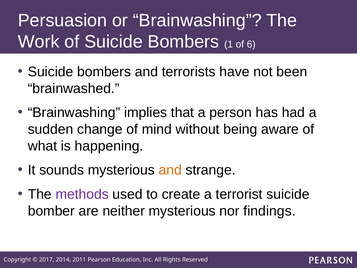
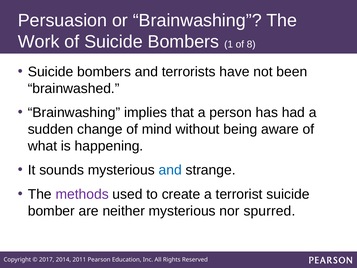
6: 6 -> 8 (251, 44)
and colour: orange -> blue (170, 170)
findings: findings -> spurred (269, 211)
